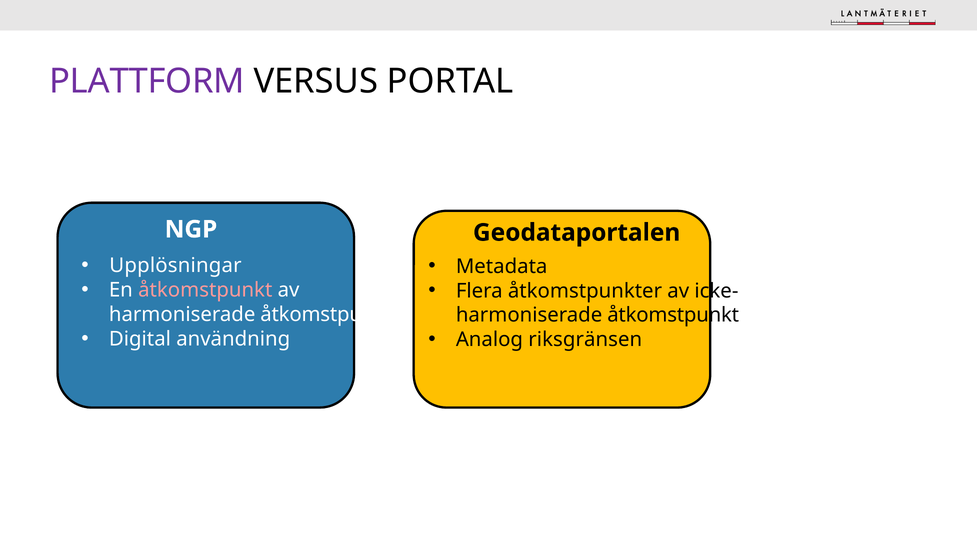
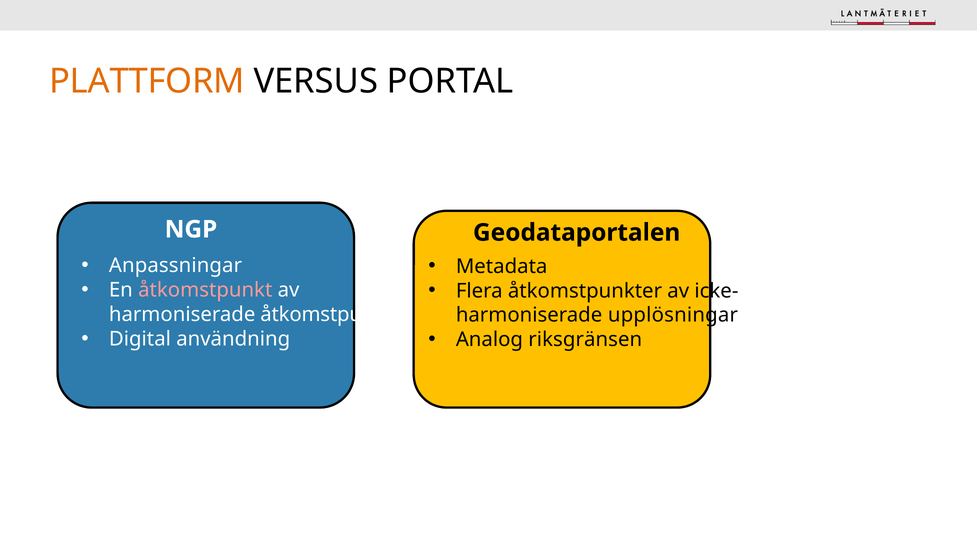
PLATTFORM colour: purple -> orange (147, 81)
Upplösningar: Upplösningar -> Anpassningar (176, 265)
åtkomstpunkt: åtkomstpunkt -> upplösningar (673, 315)
